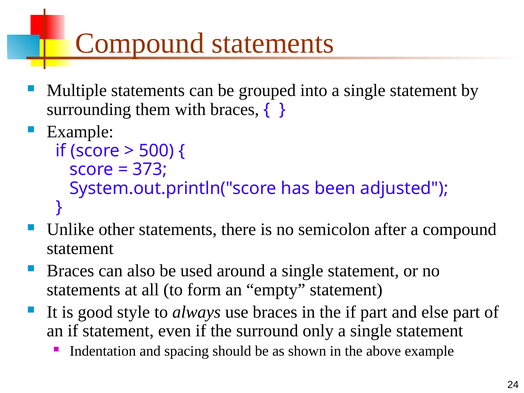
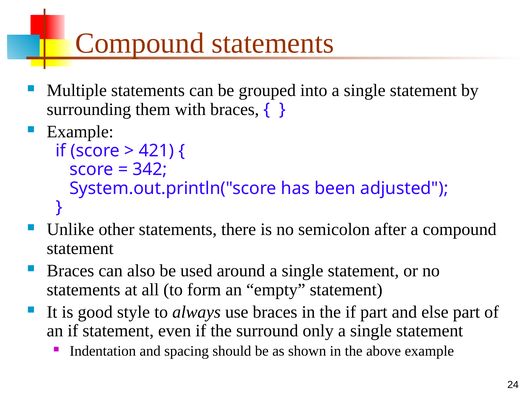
500: 500 -> 421 (156, 151)
373: 373 -> 342 (150, 169)
